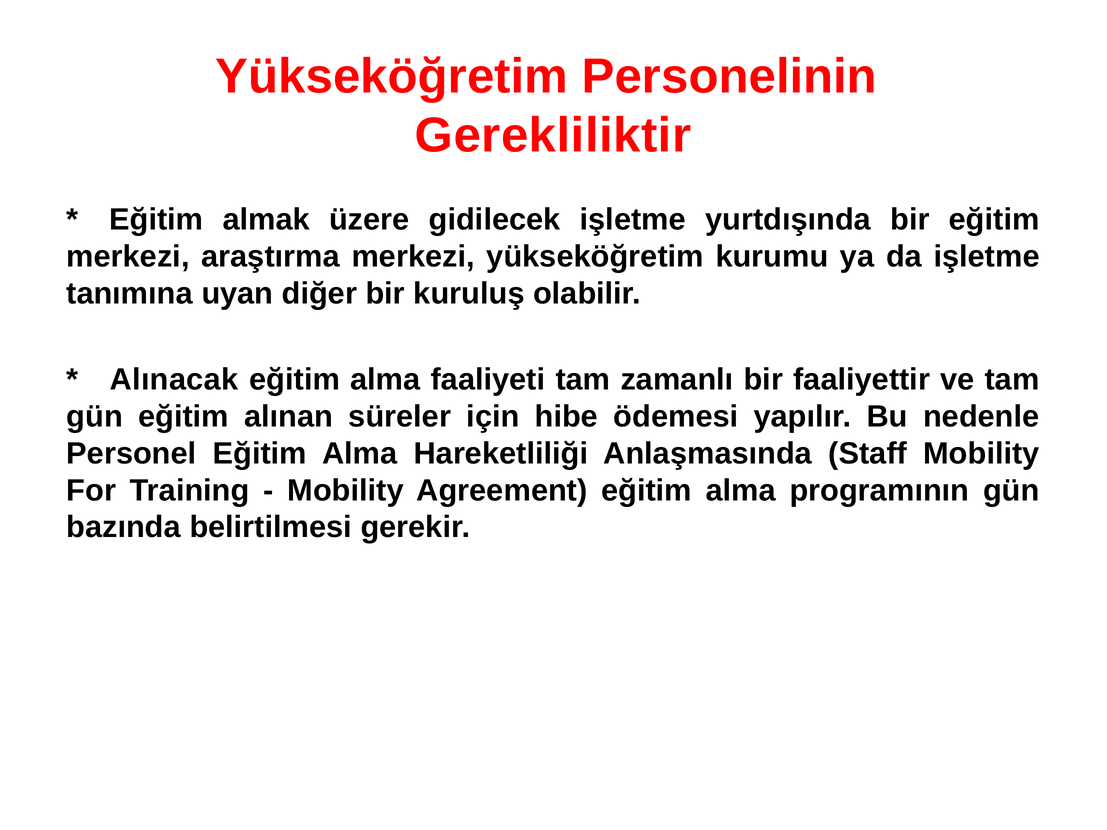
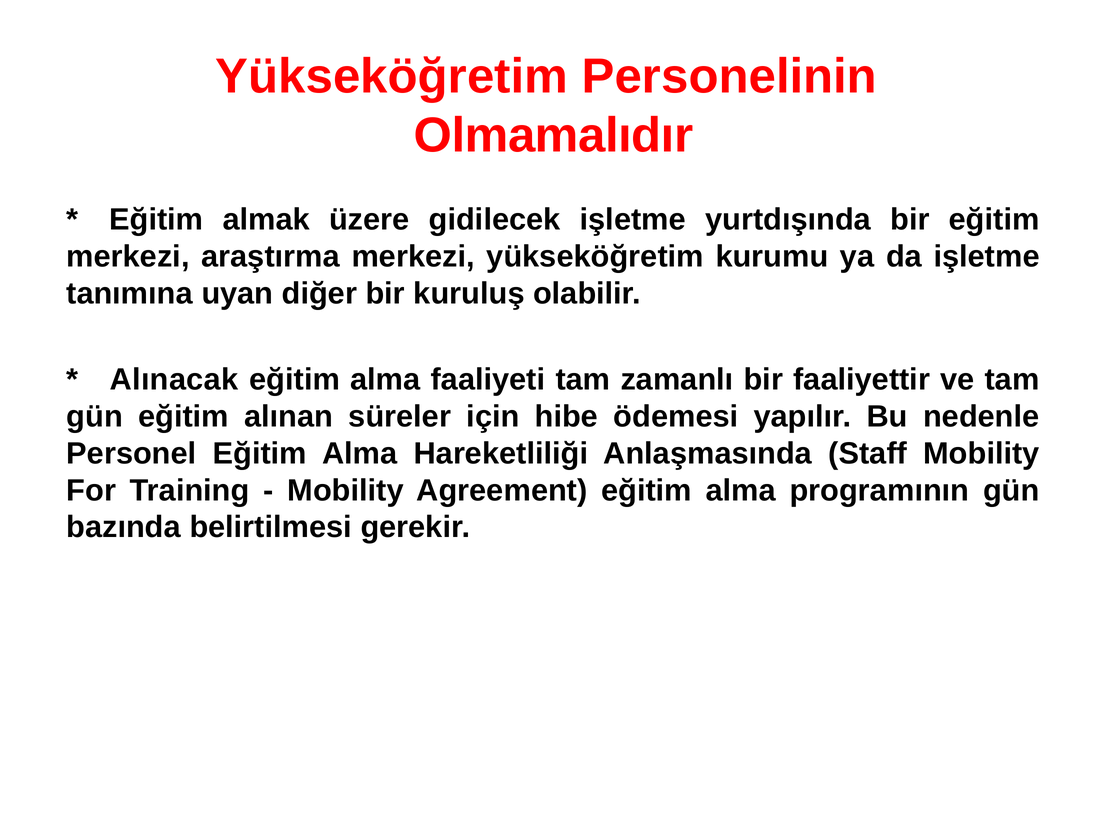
Gerekliliktir: Gerekliliktir -> Olmamalıdır (554, 135)
